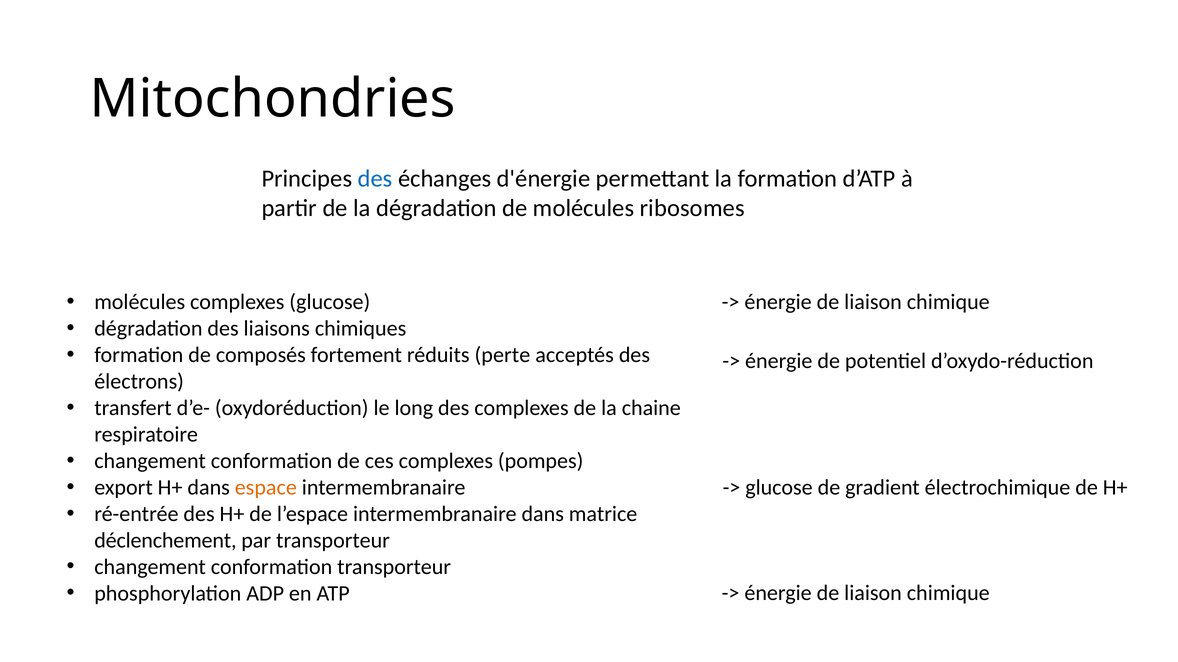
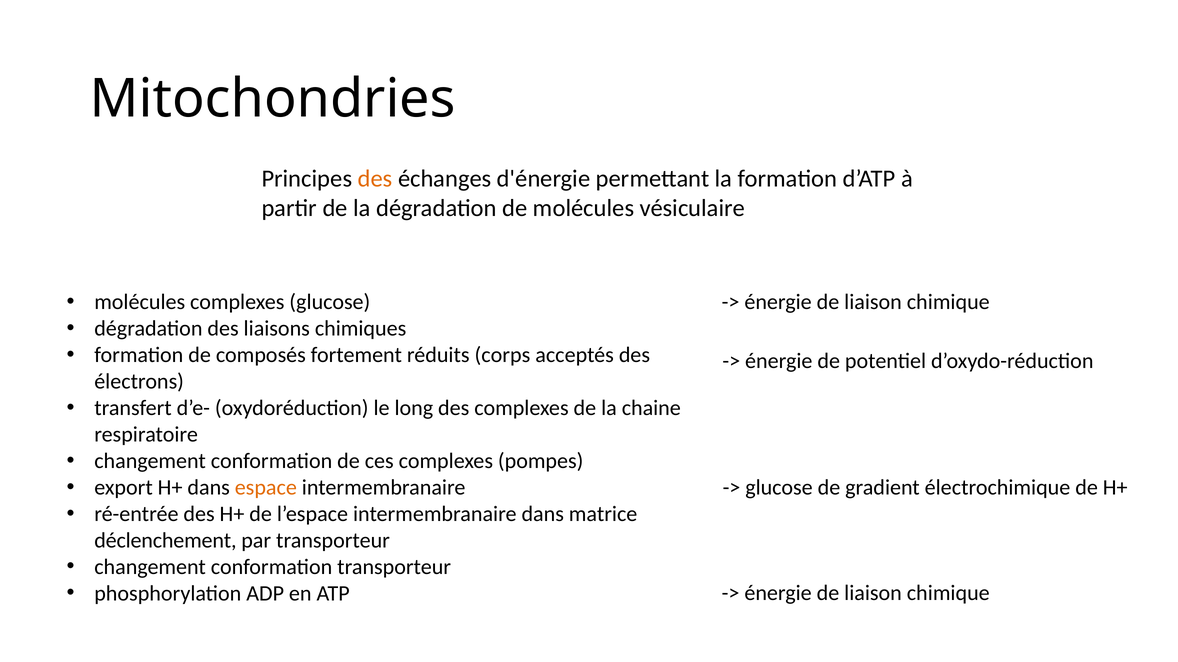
des colour: blue -> orange (375, 179)
ribosomes: ribosomes -> vésiculaire (692, 208)
perte: perte -> corps (502, 355)
